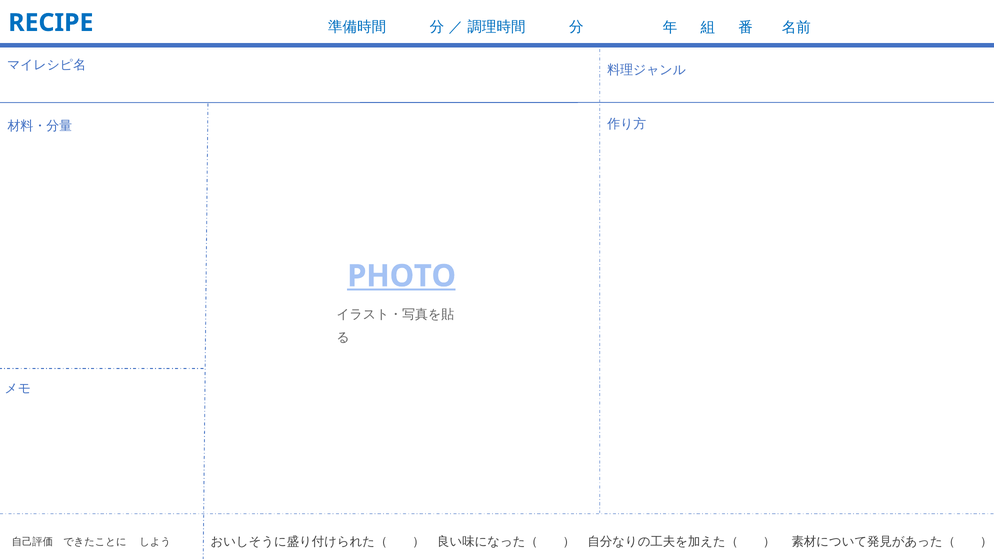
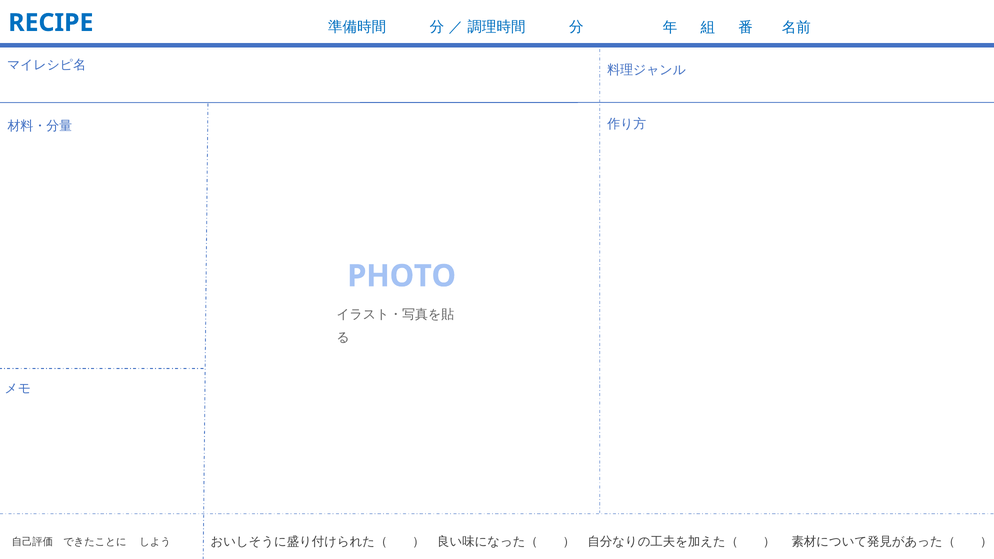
PHOTO underline: present -> none (402, 276)
